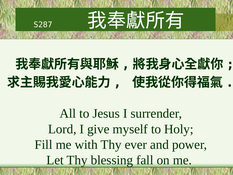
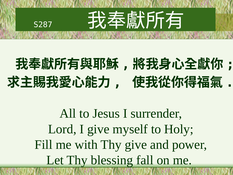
Thy ever: ever -> give (136, 144)
